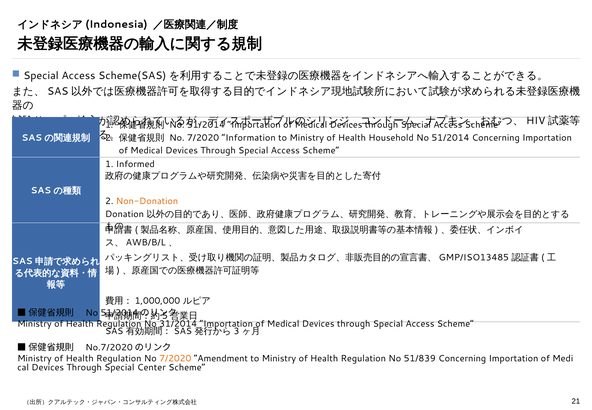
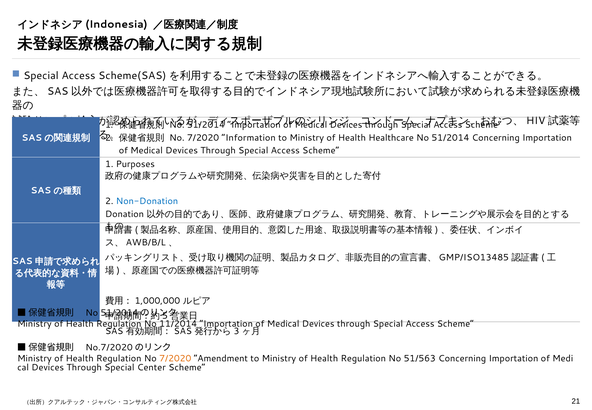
Household: Household -> Healthcare (391, 138)
Informed: Informed -> Purposes (135, 164)
Non-Donation colour: orange -> blue (147, 201)
31/2014: 31/2014 -> 11/2014 (178, 324)
51/839: 51/839 -> 51/563 (420, 358)
